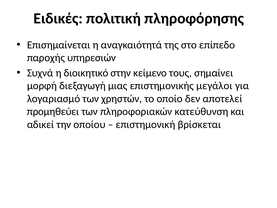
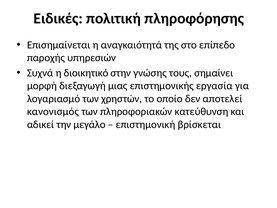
κείμενο: κείμενο -> γνώσης (150, 73)
μεγάλοι: μεγάλοι -> εργασία (214, 86)
προμηθεύει: προμηθεύει -> κανονισμός (53, 111)
οποίου: οποίου -> μεγάλο (90, 124)
